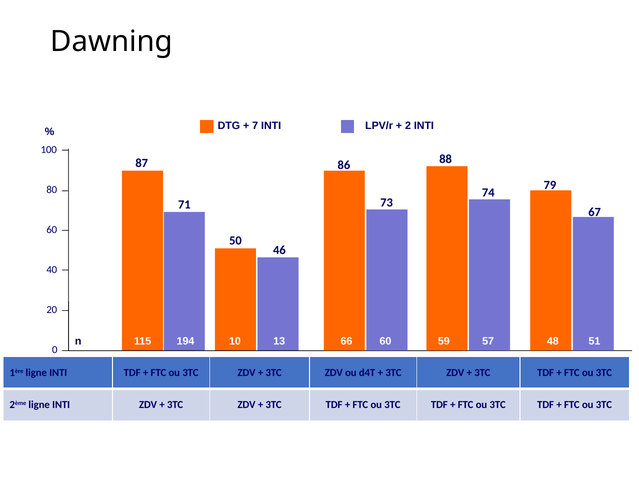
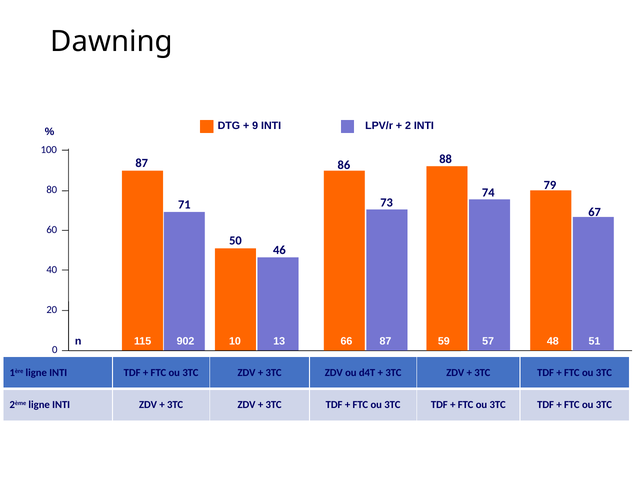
7: 7 -> 9 (255, 125)
194: 194 -> 902 (186, 341)
66 60: 60 -> 87 (385, 341)
